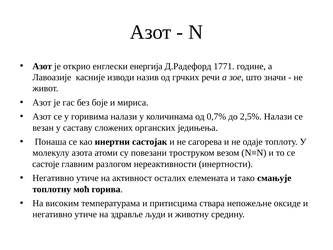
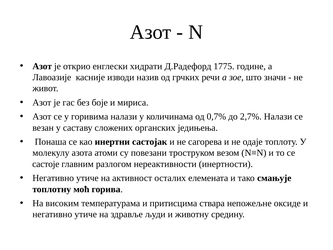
енергија: енергија -> хидрати (146, 66)
1771: 1771 -> 1775 (224, 66)
2,5%: 2,5% -> 2,7% (251, 116)
